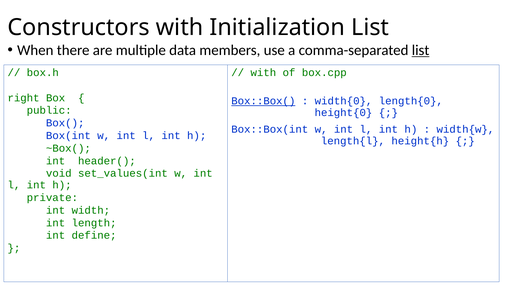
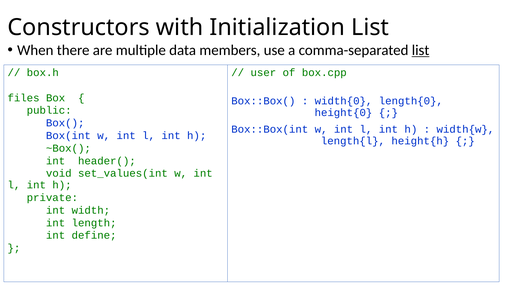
with: with -> user (263, 73)
right: right -> files (24, 98)
Box::Box( underline: present -> none (263, 101)
